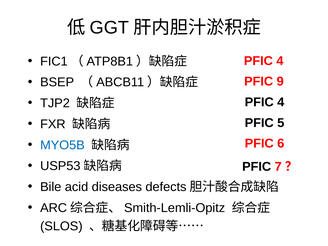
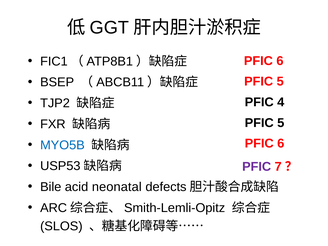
4: 4 -> 6 (280, 61)
9: 9 -> 5 (280, 81)
PFIC colour: black -> purple (257, 167)
diseases: diseases -> neonatal (117, 187)
